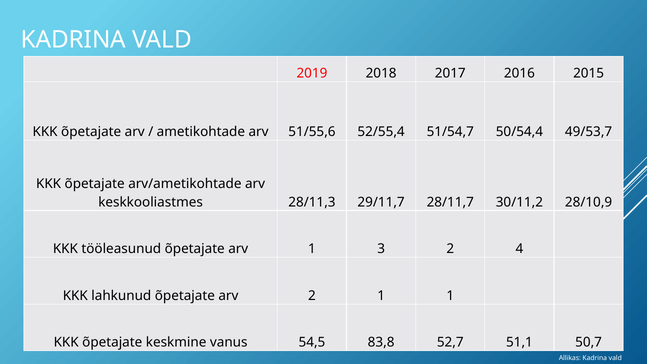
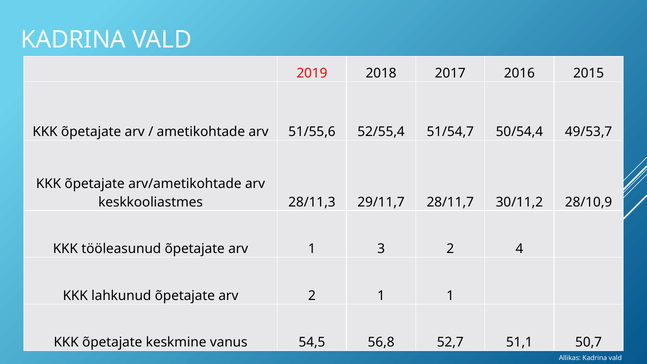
83,8: 83,8 -> 56,8 (381, 342)
